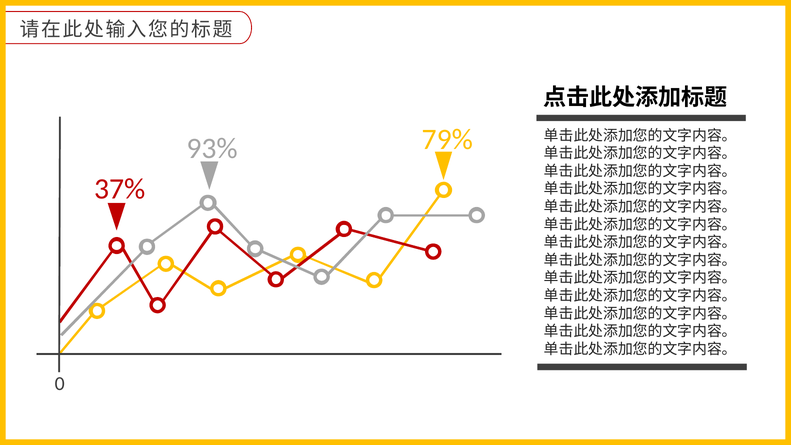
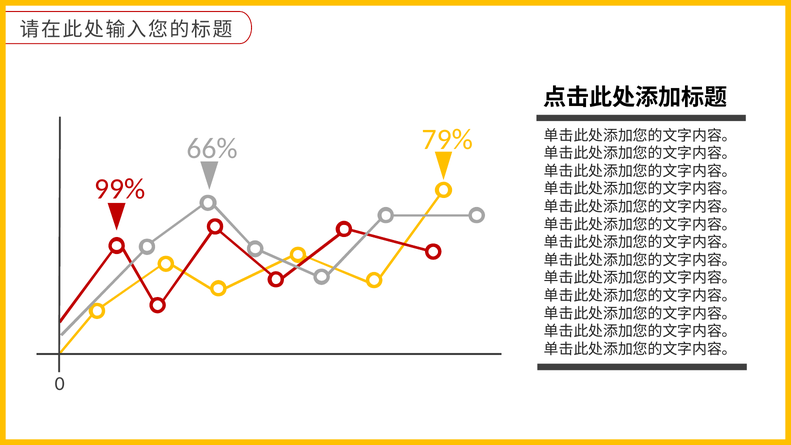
93%: 93% -> 66% (212, 149)
37%: 37% -> 99% (120, 189)
